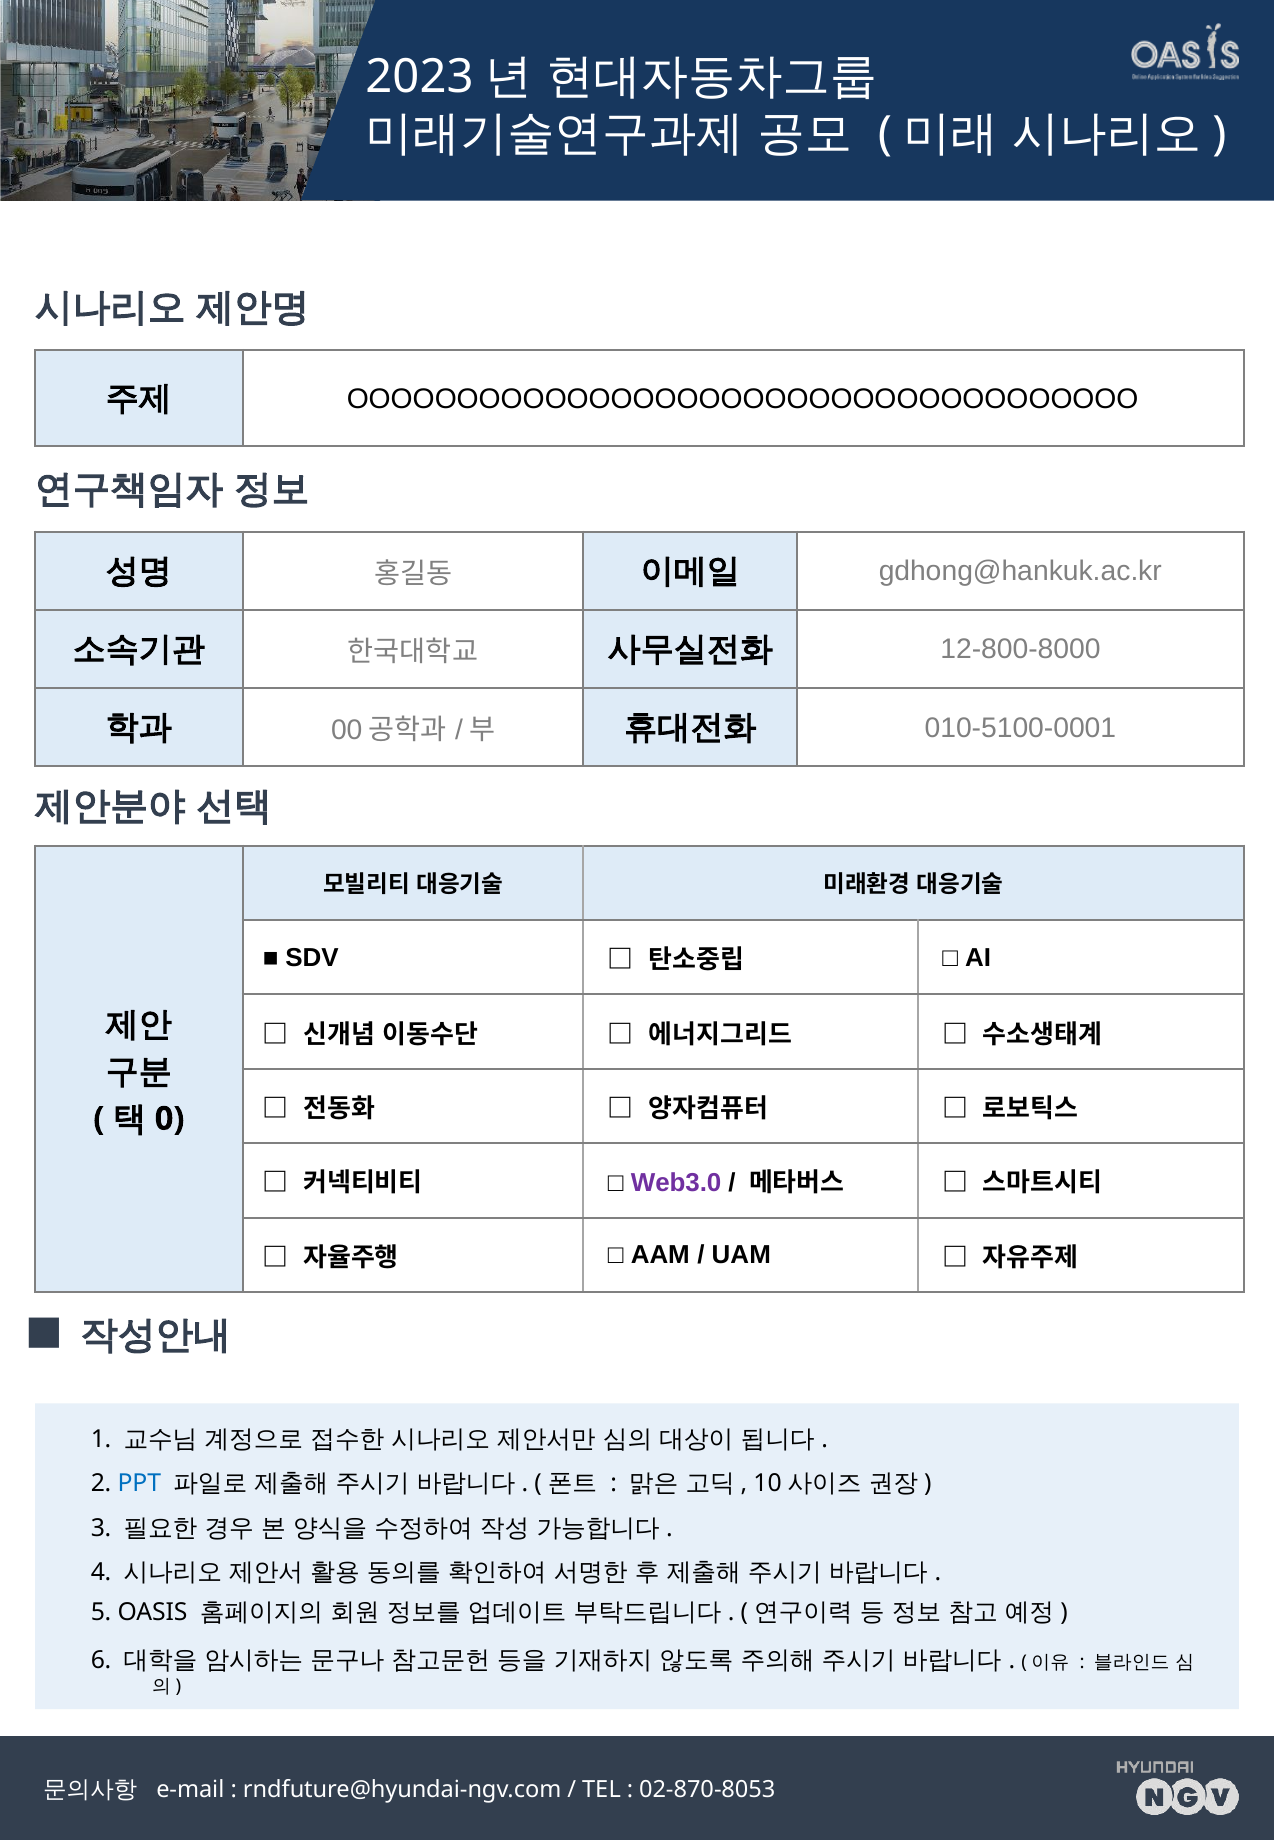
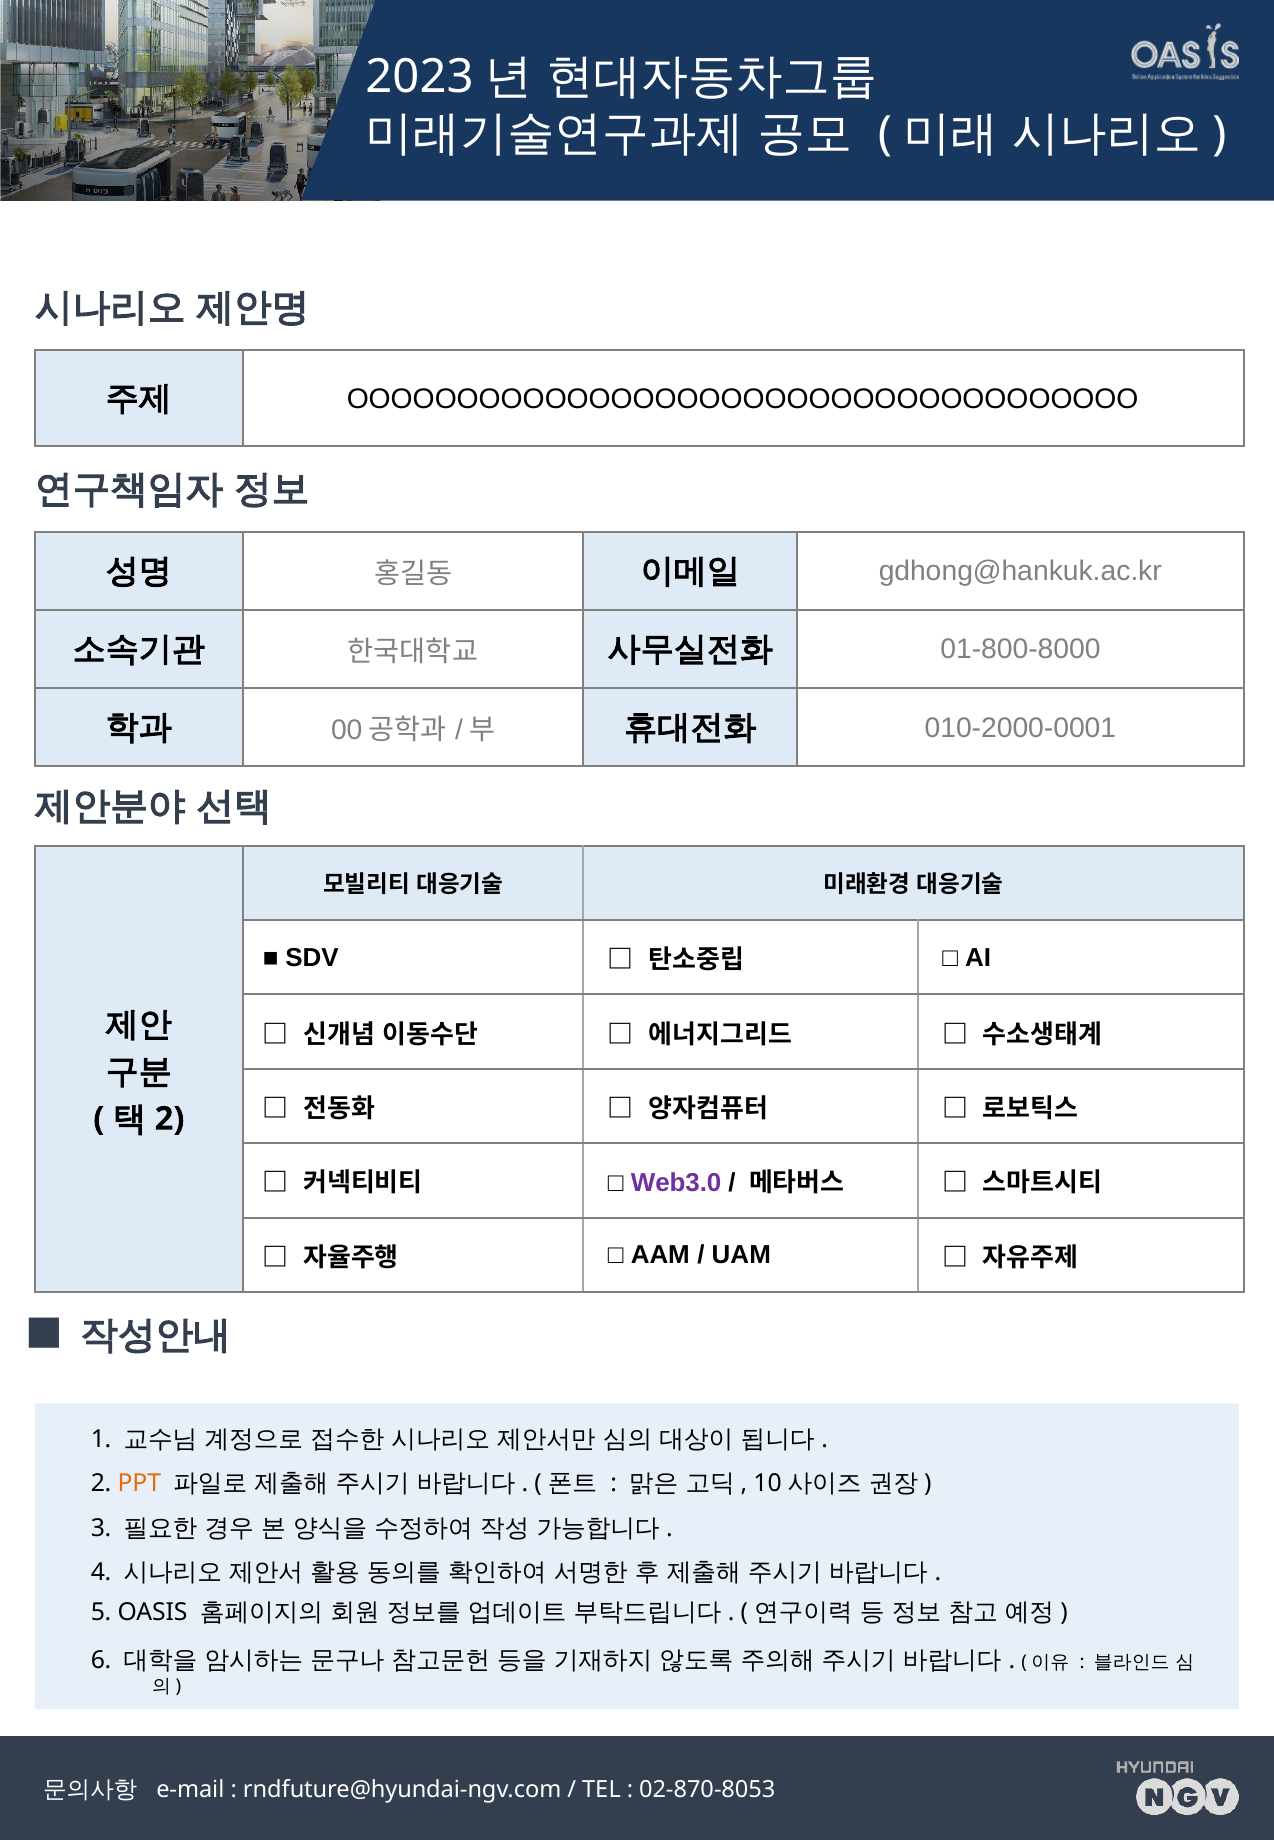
12-800-8000: 12-800-8000 -> 01-800-8000 (1020, 650)
010-5100-0001: 010-5100-0001 -> 010-2000-0001 (1020, 728)
0: 0 -> 2 (170, 1119)
PPT colour: blue -> orange (139, 1484)
